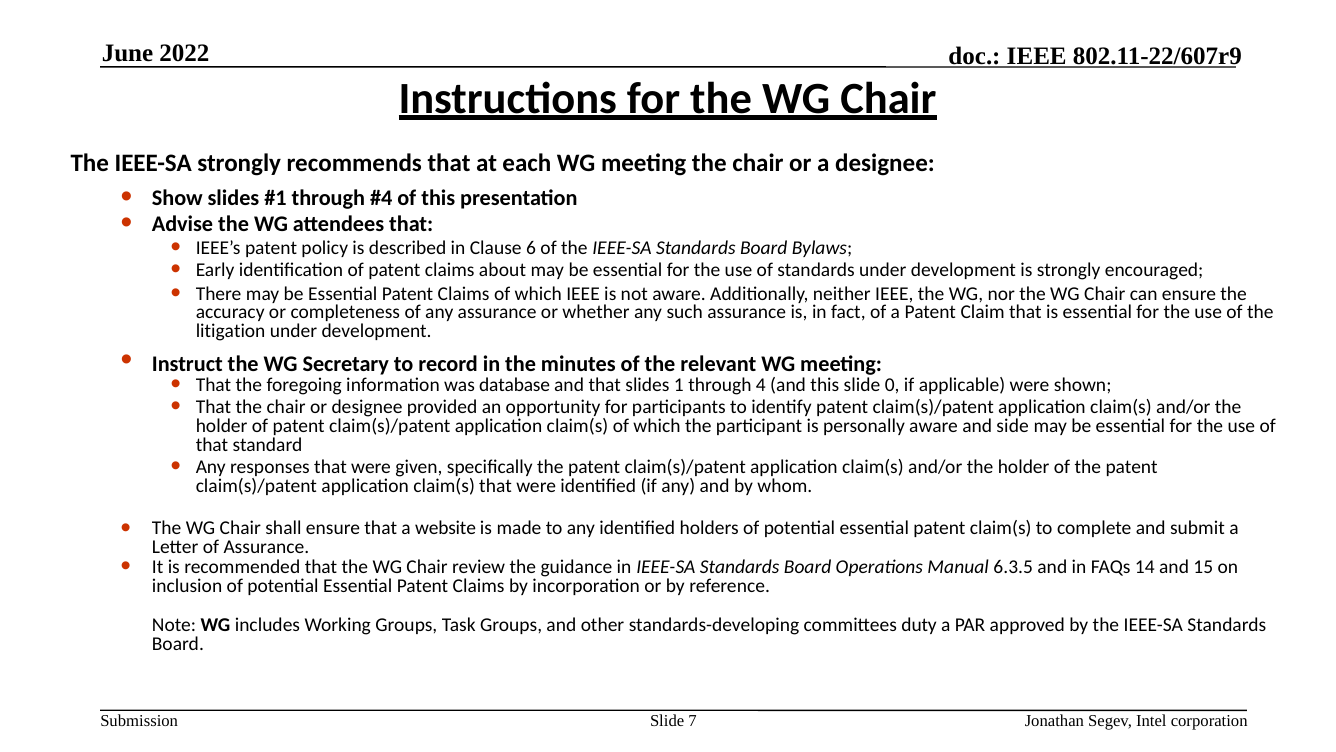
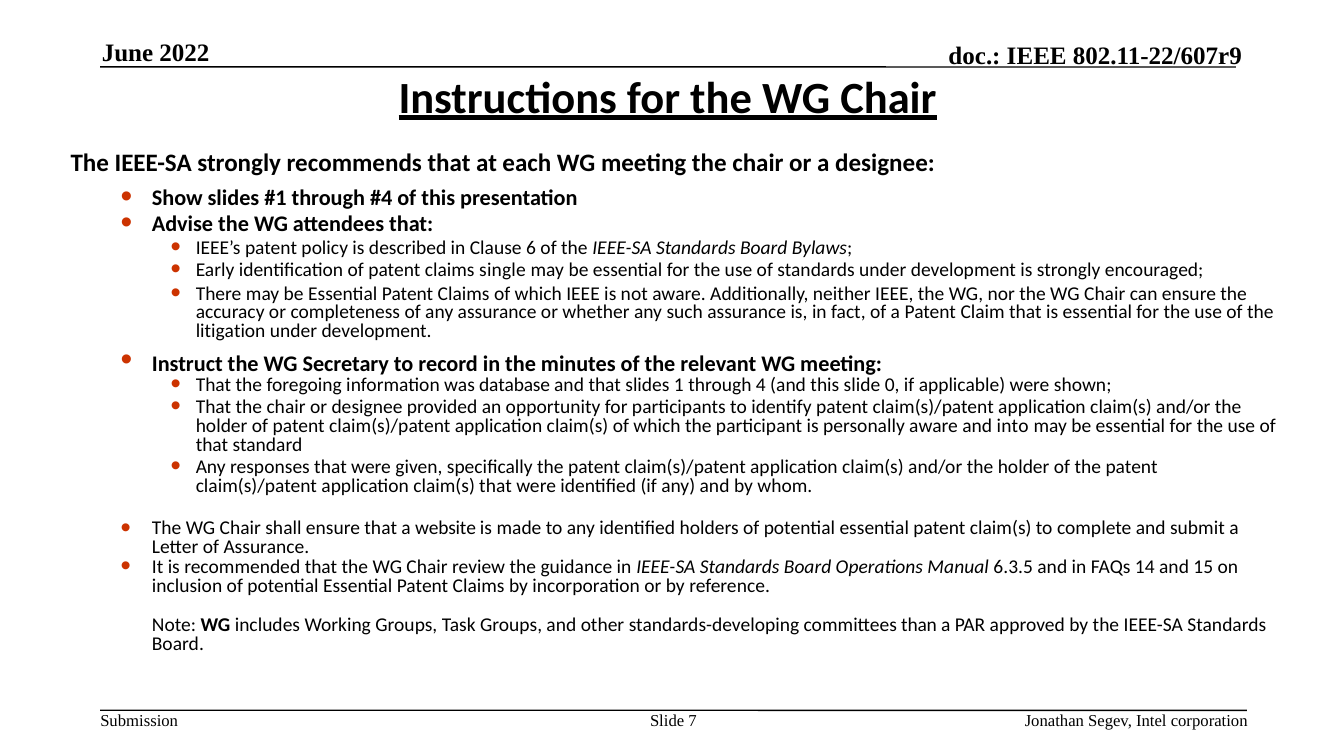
about: about -> single (503, 270)
side: side -> into (1013, 426)
duty: duty -> than (919, 625)
